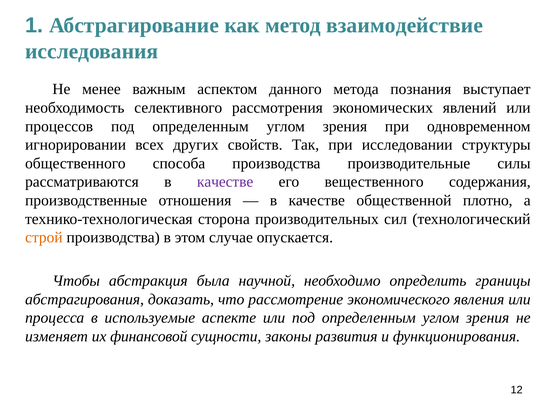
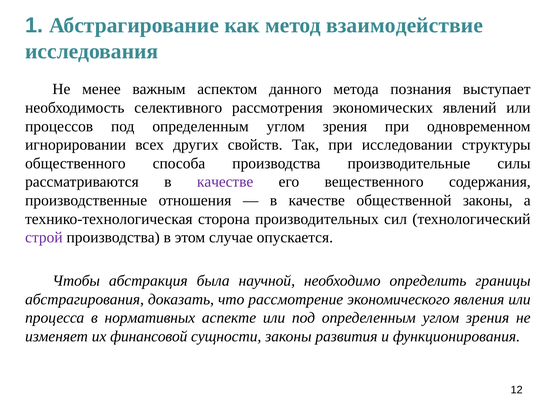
общественной плотно: плотно -> законы (488, 200)
строй colour: orange -> purple (44, 238)
используемые: используемые -> нормативных (150, 318)
